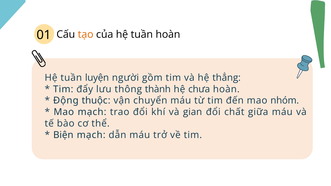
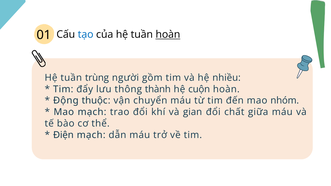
tạo colour: orange -> blue (86, 35)
hoàn underline: none -> present (168, 35)
luyện: luyện -> trùng (97, 78)
thẳng: thẳng -> nhiều (227, 78)
chưa: chưa -> cuộn (199, 89)
Biện: Biện -> Điện (63, 135)
